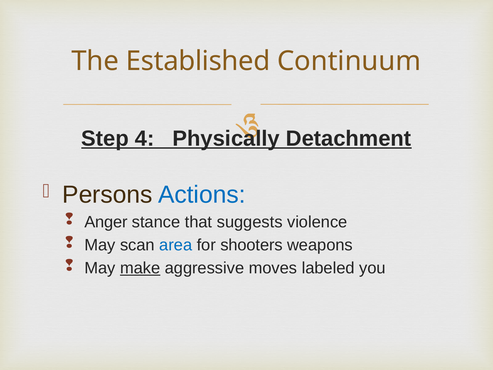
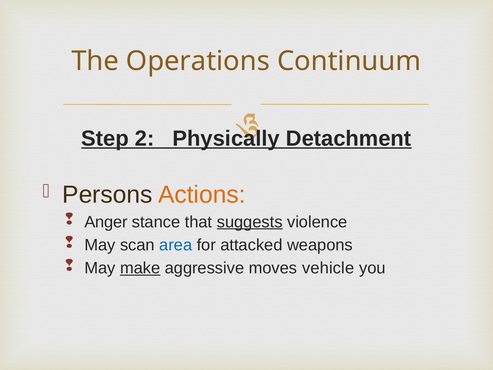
Established: Established -> Operations (198, 61)
4: 4 -> 2 (145, 138)
Actions colour: blue -> orange (202, 194)
suggests underline: none -> present (250, 222)
shooters: shooters -> attacked (251, 245)
labeled: labeled -> vehicle (328, 268)
